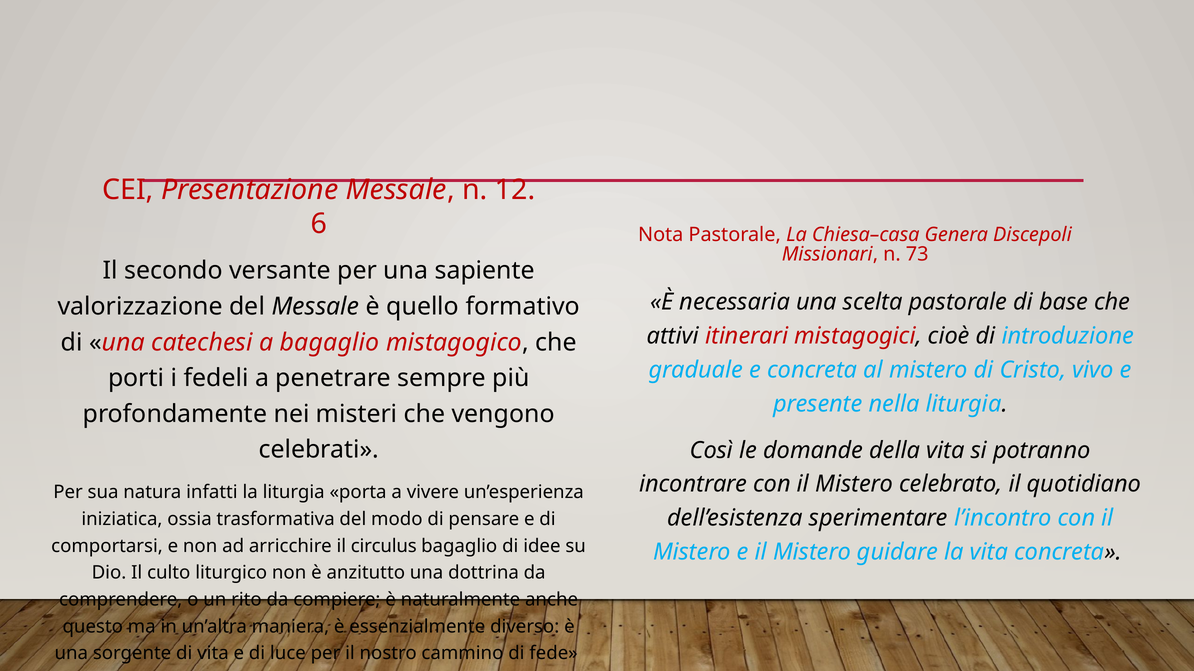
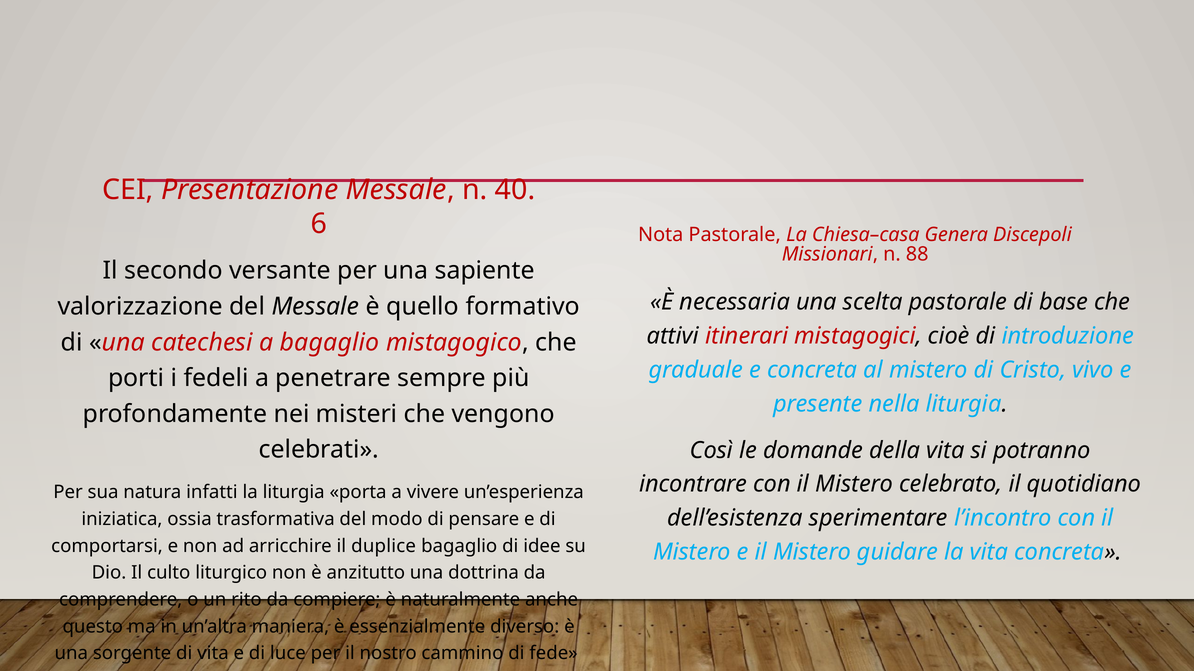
12: 12 -> 40 (515, 190)
73: 73 -> 88 (917, 254)
circulus: circulus -> duplice (384, 546)
